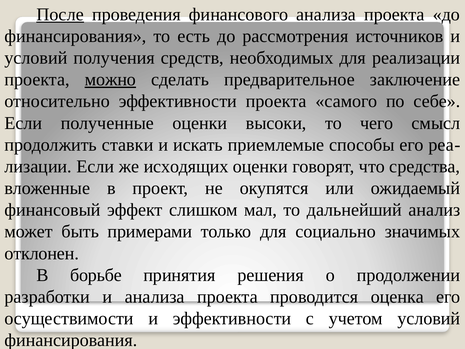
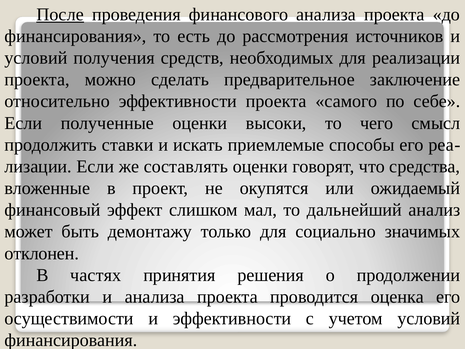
можно underline: present -> none (110, 80)
исходящих: исходящих -> составлять (186, 166)
примерами: примерами -> демонтажу (150, 232)
борьбе: борьбе -> частях (96, 275)
